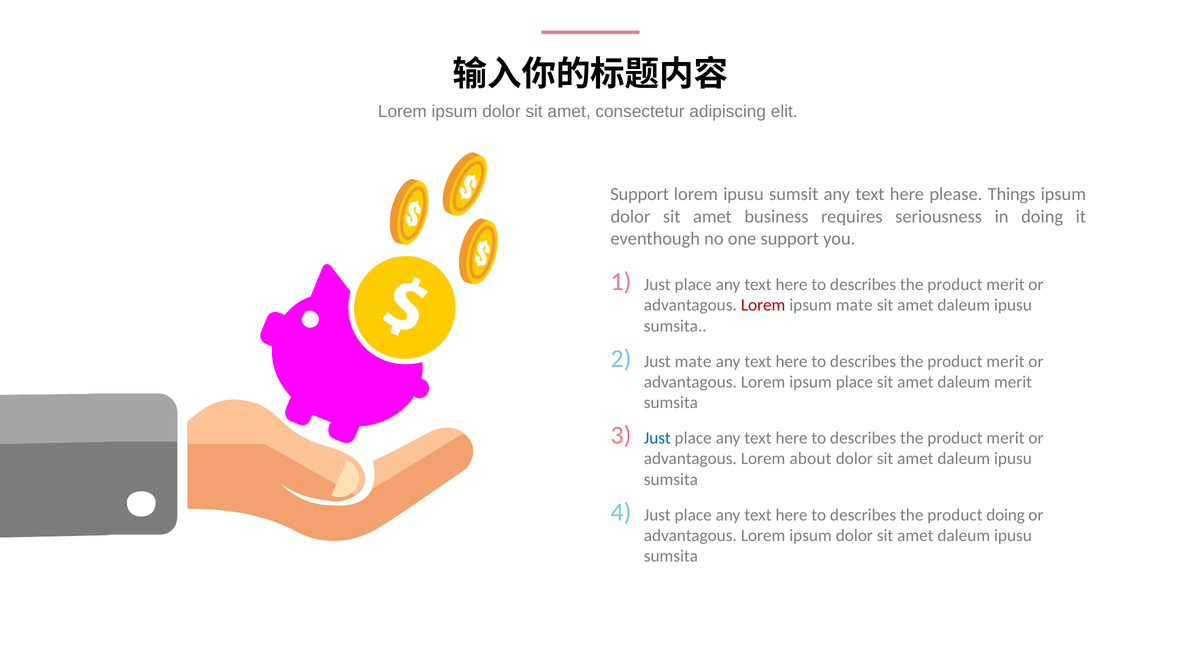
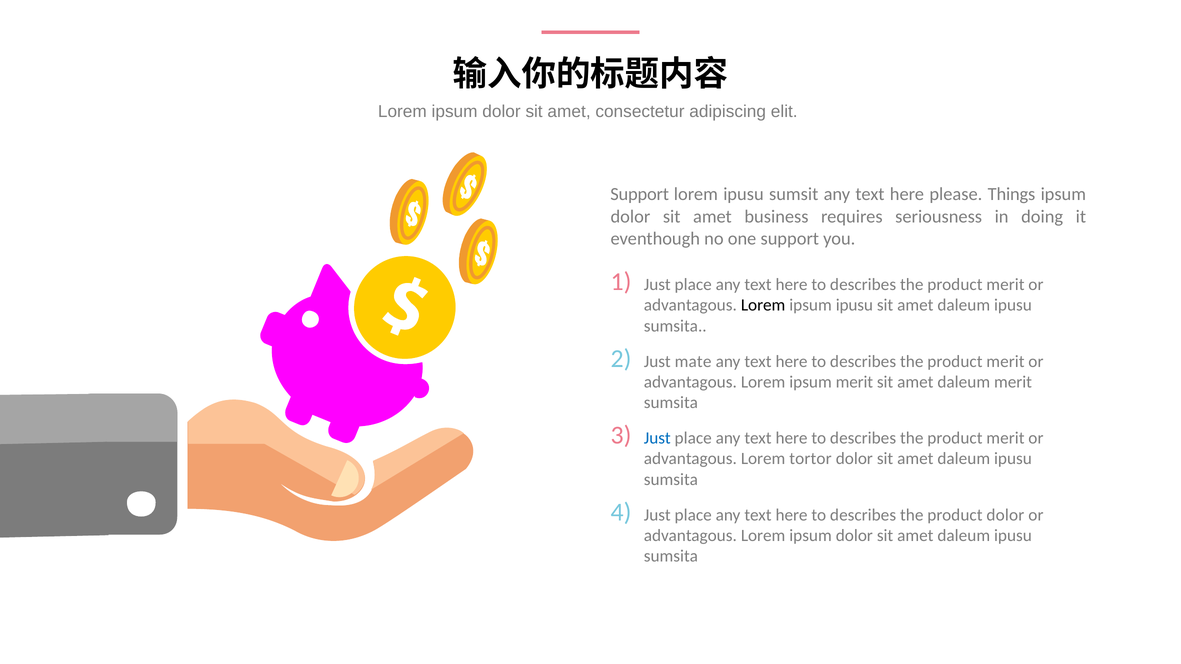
Lorem colour: red -> black (763, 305)
ipsum mate: mate -> ipusu (854, 305)
ipsum place: place -> merit (854, 382)
about: about -> tortor (810, 459)
product doing: doing -> dolor (1005, 515)
